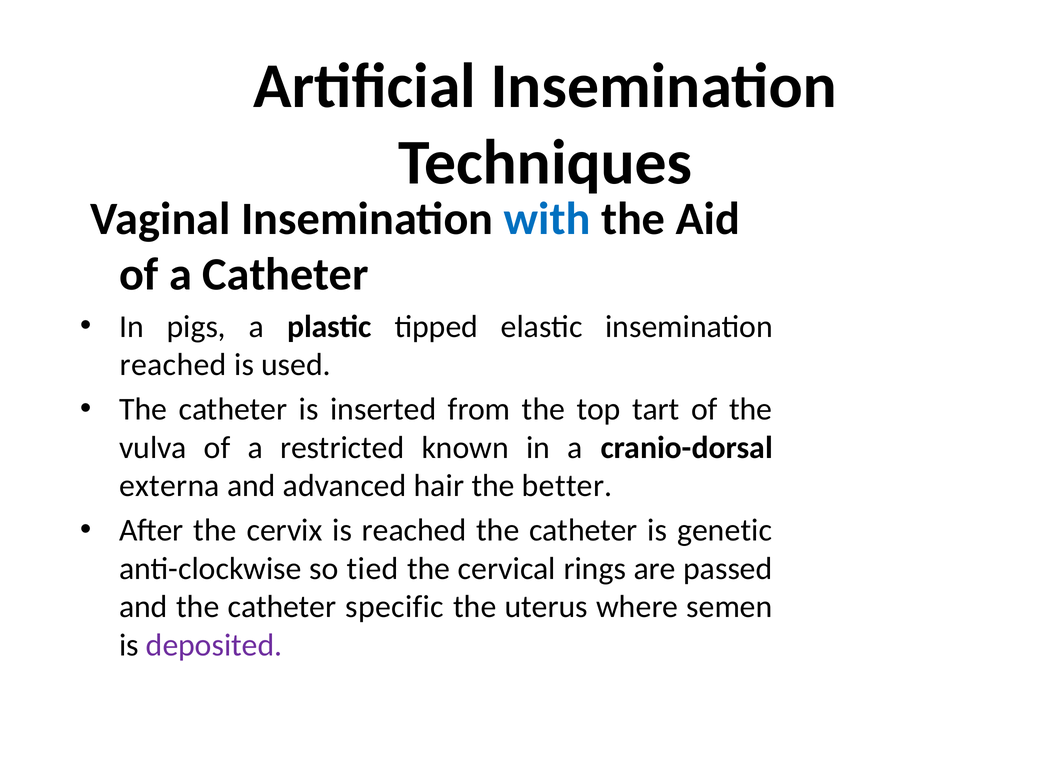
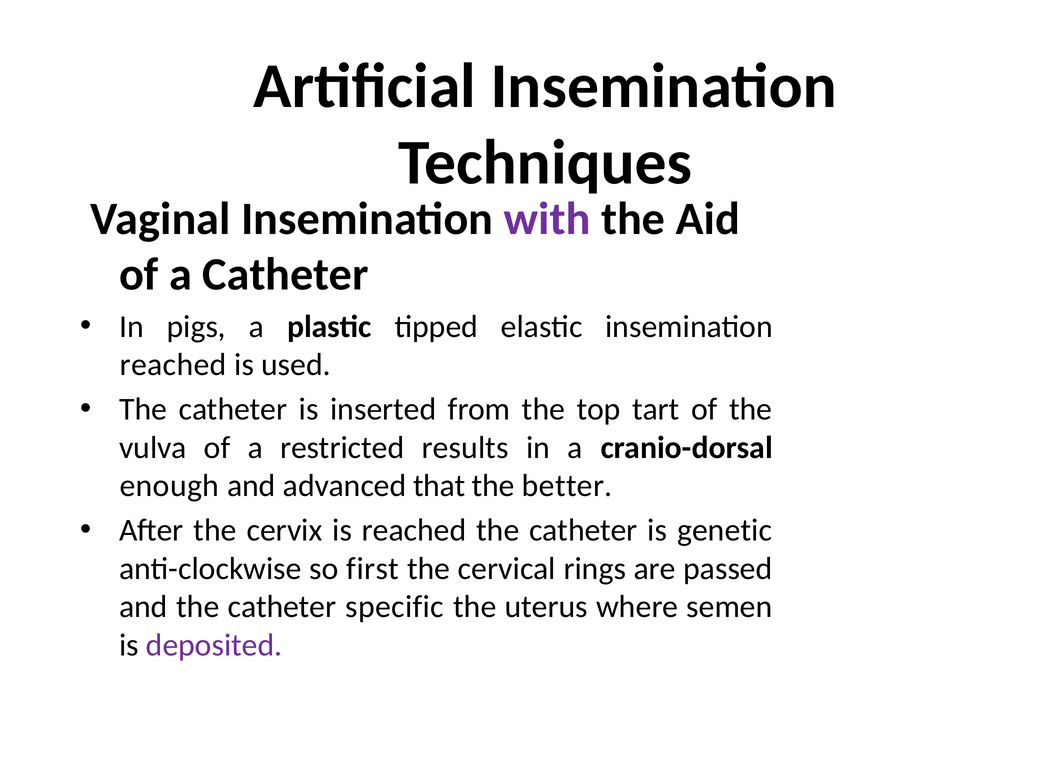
with colour: blue -> purple (547, 219)
known: known -> results (465, 447)
externa: externa -> enough (169, 486)
hair: hair -> that (439, 486)
tied: tied -> first (373, 568)
